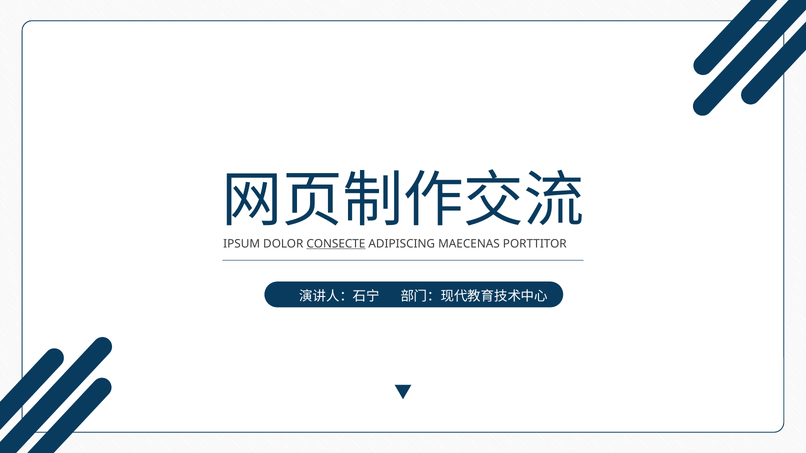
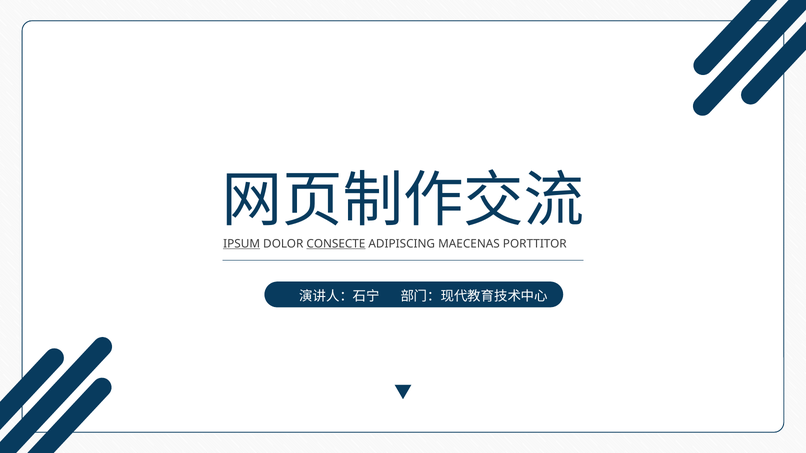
IPSUM underline: none -> present (242, 244)
